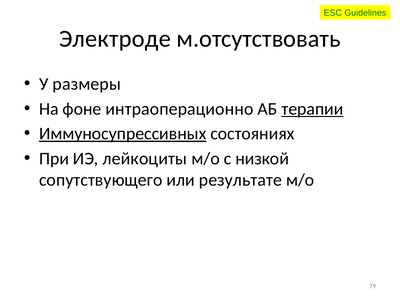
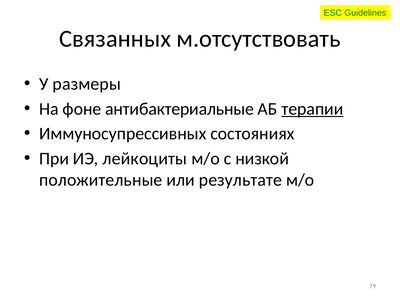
Электроде: Электроде -> Связанных (115, 39)
интраоперационно: интраоперационно -> антибактериальные (180, 109)
Иммуносупрессивных underline: present -> none (123, 134)
сопутствующего: сопутствующего -> положительные (101, 180)
